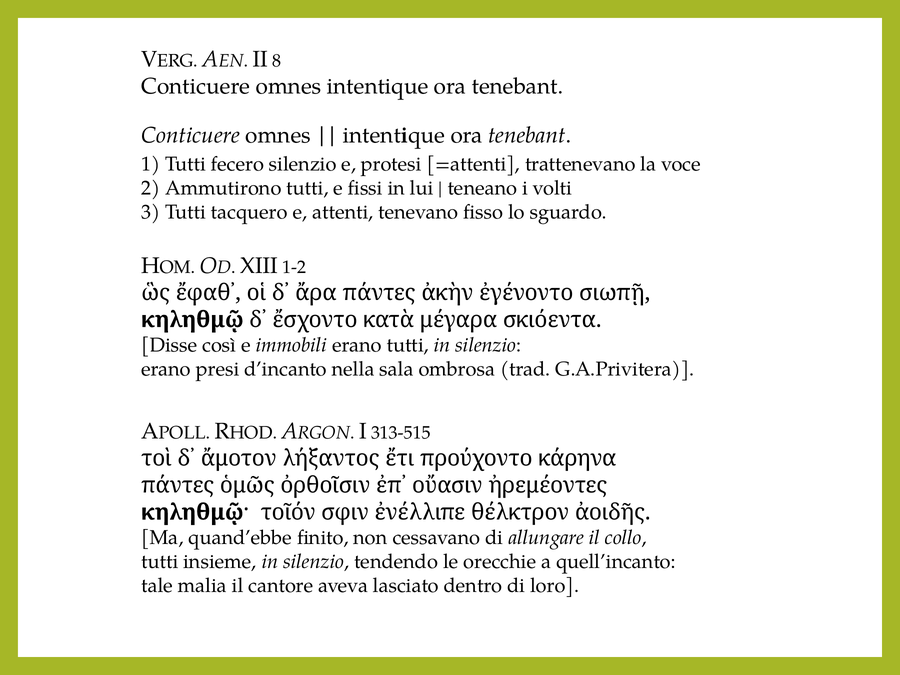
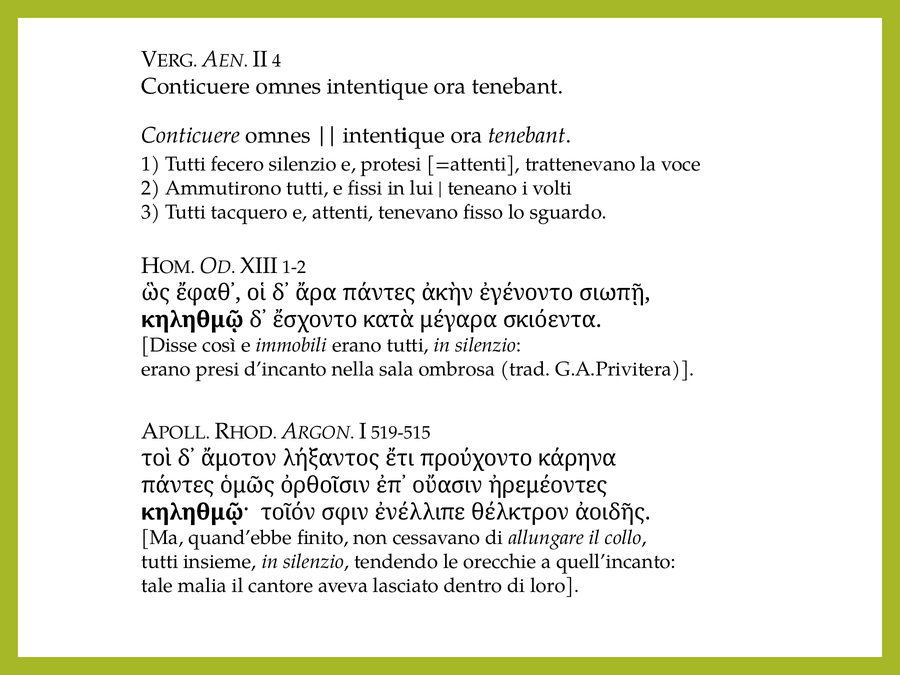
8: 8 -> 4 (277, 61)
313-515: 313-515 -> 519-515 (401, 433)
